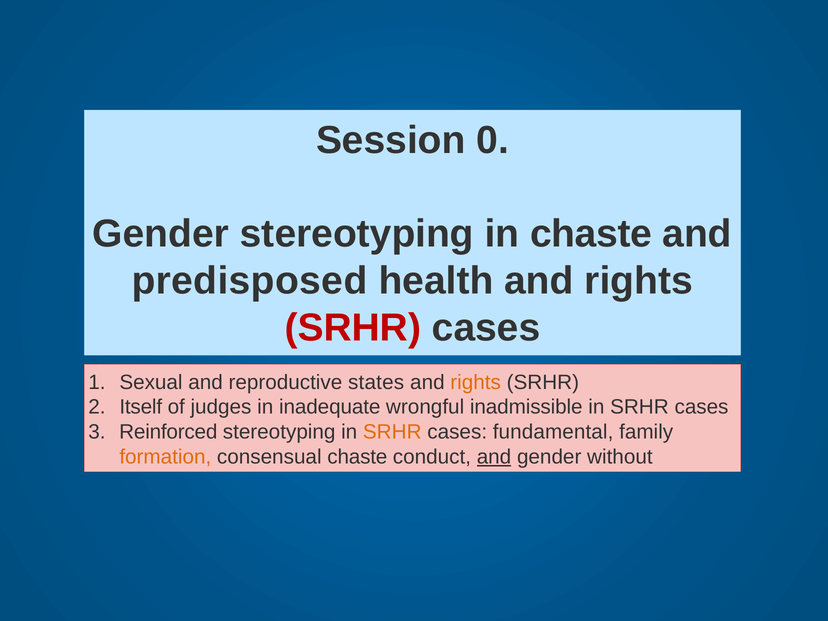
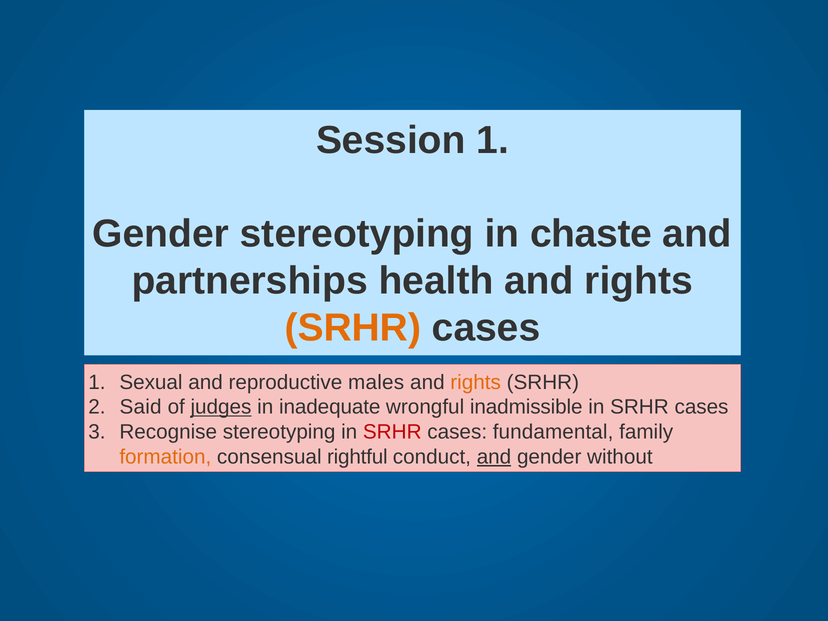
Session 0: 0 -> 1 (493, 140)
predisposed: predisposed -> partnerships (250, 281)
SRHR colour: red -> orange (353, 328)
states: states -> males (376, 382)
Itself: Itself -> Said (141, 407)
judges underline: none -> present (221, 407)
Reinforced: Reinforced -> Recognise (168, 432)
SRHR colour: orange -> red (392, 432)
consensual chaste: chaste -> rightful (357, 457)
